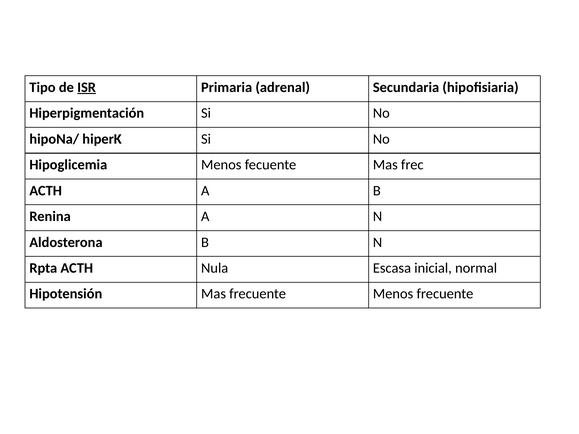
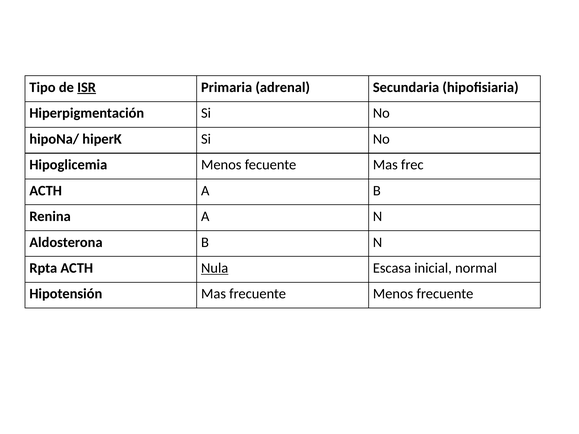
Nula underline: none -> present (215, 268)
